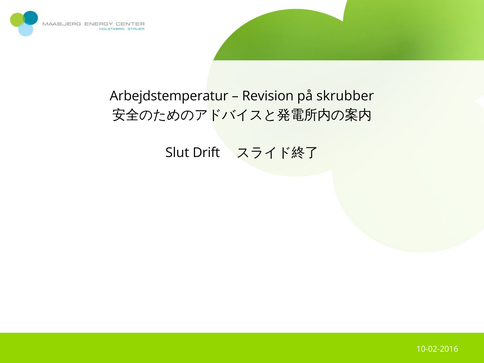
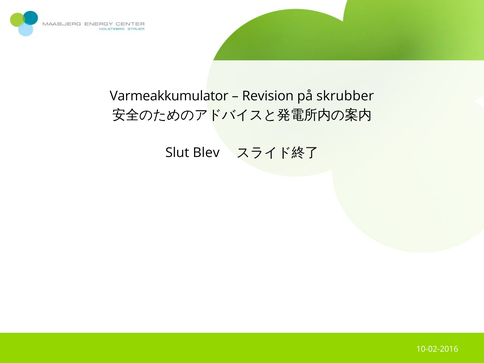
Arbejdstemperatur: Arbejdstemperatur -> Varmeakkumulator (169, 96)
Drift: Drift -> Blev (206, 153)
